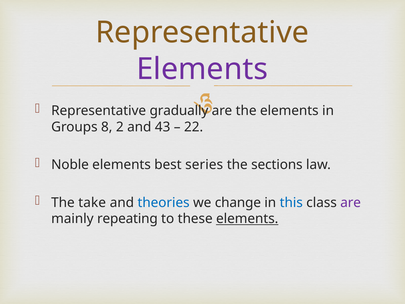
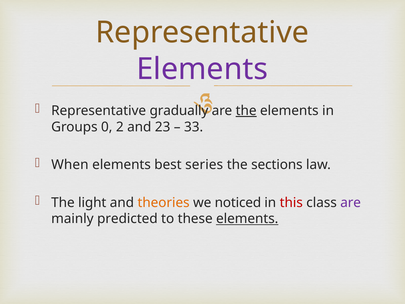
the underline: none -> present (246, 111)
8: 8 -> 0 (107, 127)
43: 43 -> 23 (163, 127)
22: 22 -> 33 (194, 127)
Noble: Noble -> When (70, 165)
take: take -> light (92, 202)
theories colour: blue -> orange (164, 202)
change: change -> noticed (238, 202)
this colour: blue -> red (291, 202)
repeating: repeating -> predicted (127, 219)
